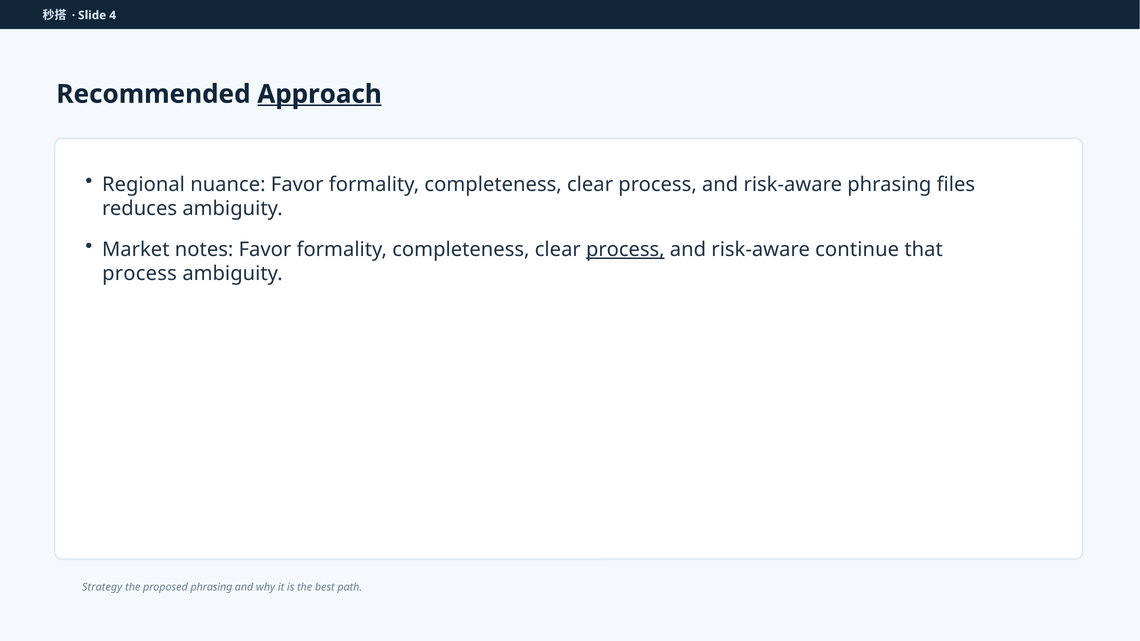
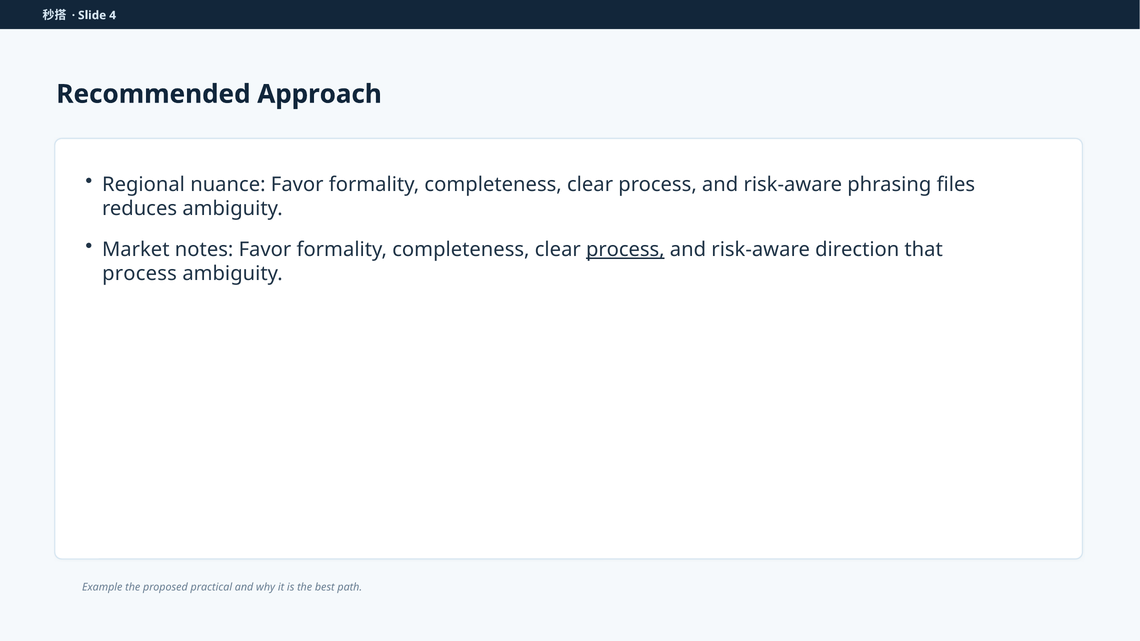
Approach underline: present -> none (320, 94)
continue: continue -> direction (857, 250)
Strategy: Strategy -> Example (102, 587)
proposed phrasing: phrasing -> practical (211, 587)
